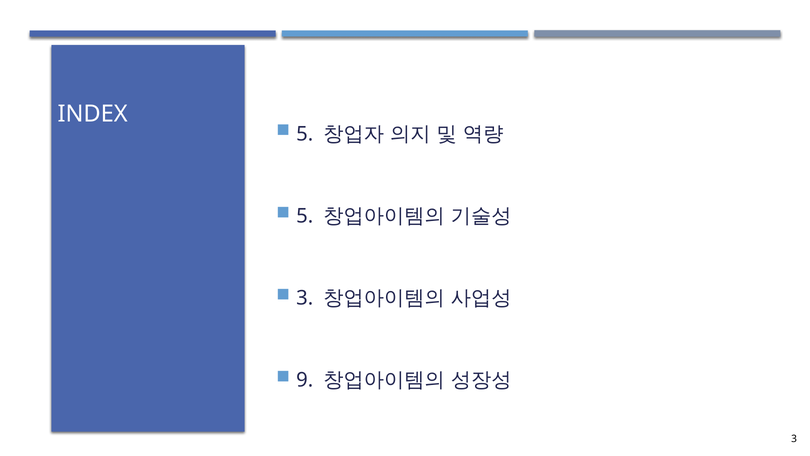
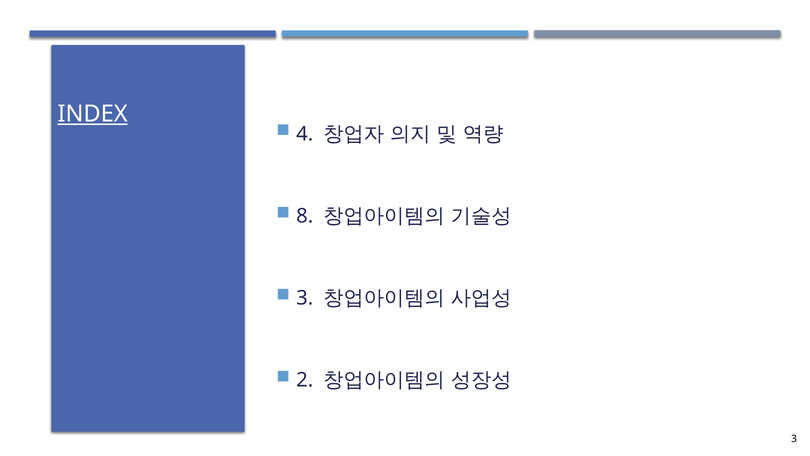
INDEX underline: none -> present (93, 114)
5: 5 -> 4 (305, 134)
5: 5 -> 8 (305, 216)
9: 9 -> 2 (305, 380)
